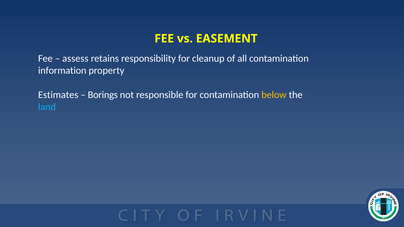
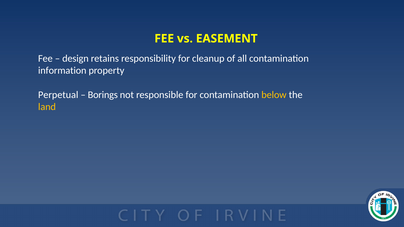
assess: assess -> design (75, 58)
Estimates: Estimates -> Perpetual (58, 95)
land colour: light blue -> yellow (47, 107)
